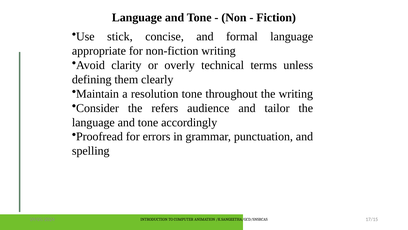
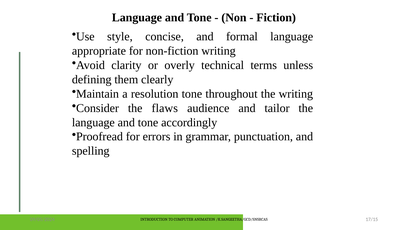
stick: stick -> style (120, 36)
refers: refers -> flaws (165, 108)
